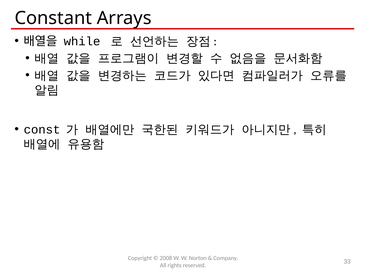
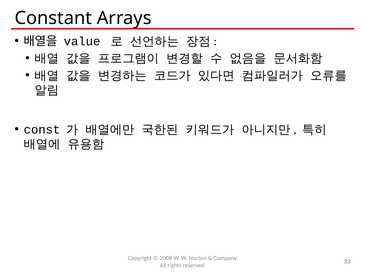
while: while -> value (82, 41)
